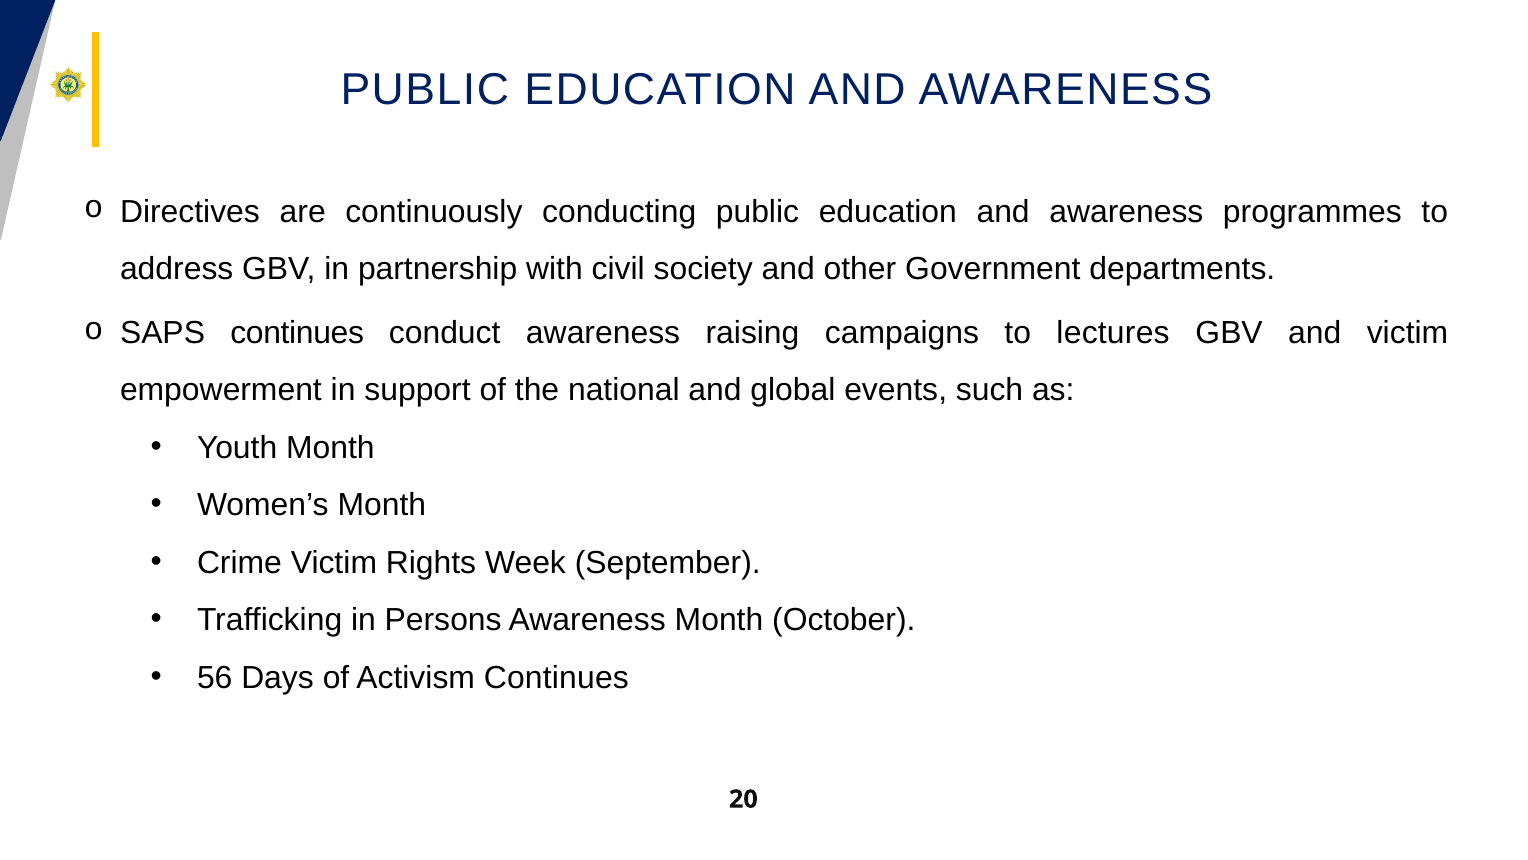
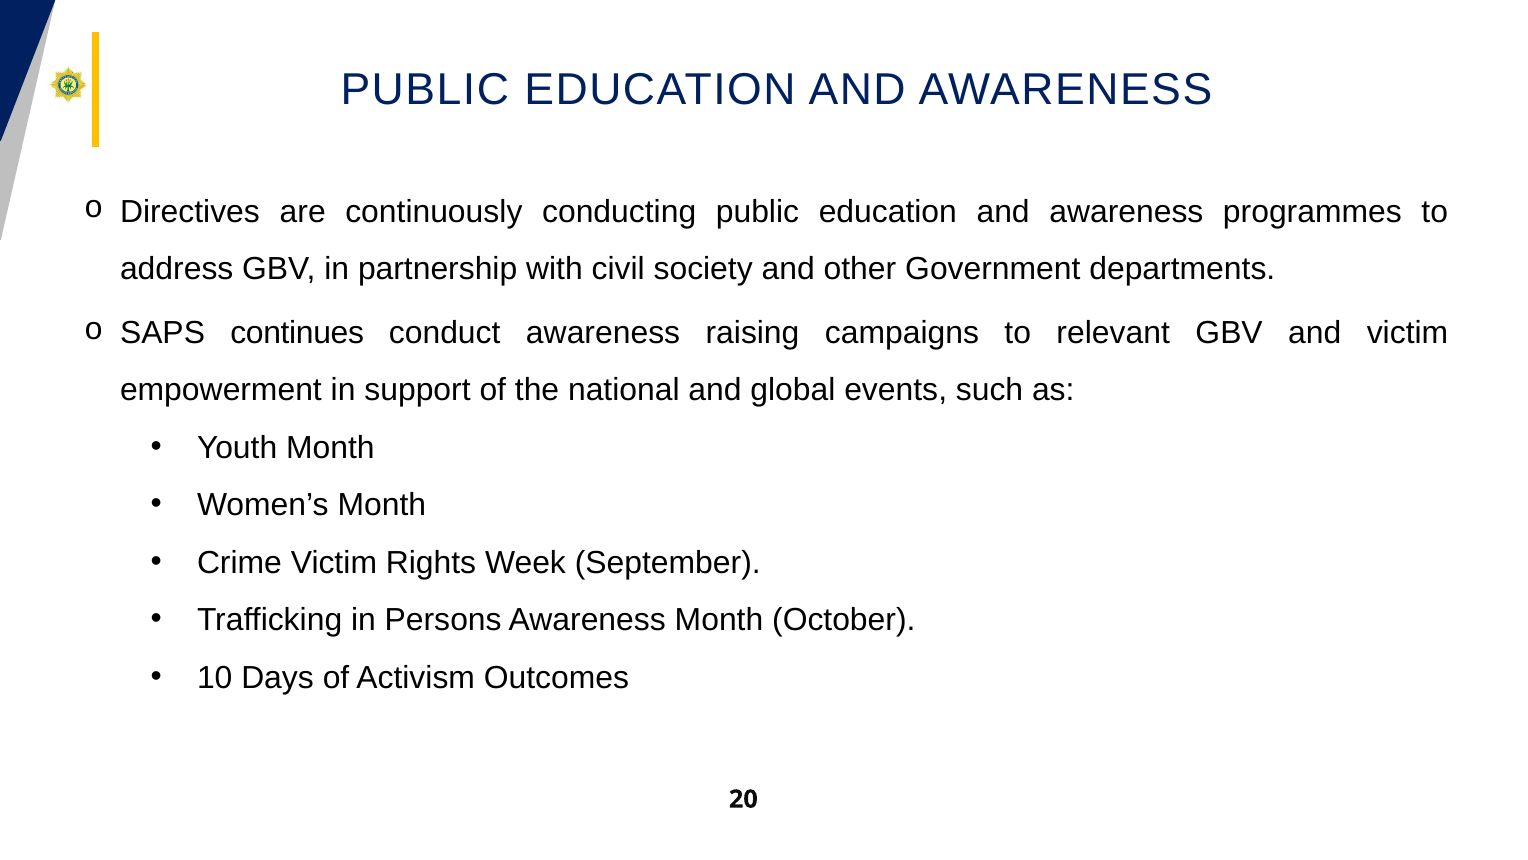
lectures: lectures -> relevant (1113, 333)
56: 56 -> 10 (215, 677)
Activism Continues: Continues -> Outcomes (556, 677)
